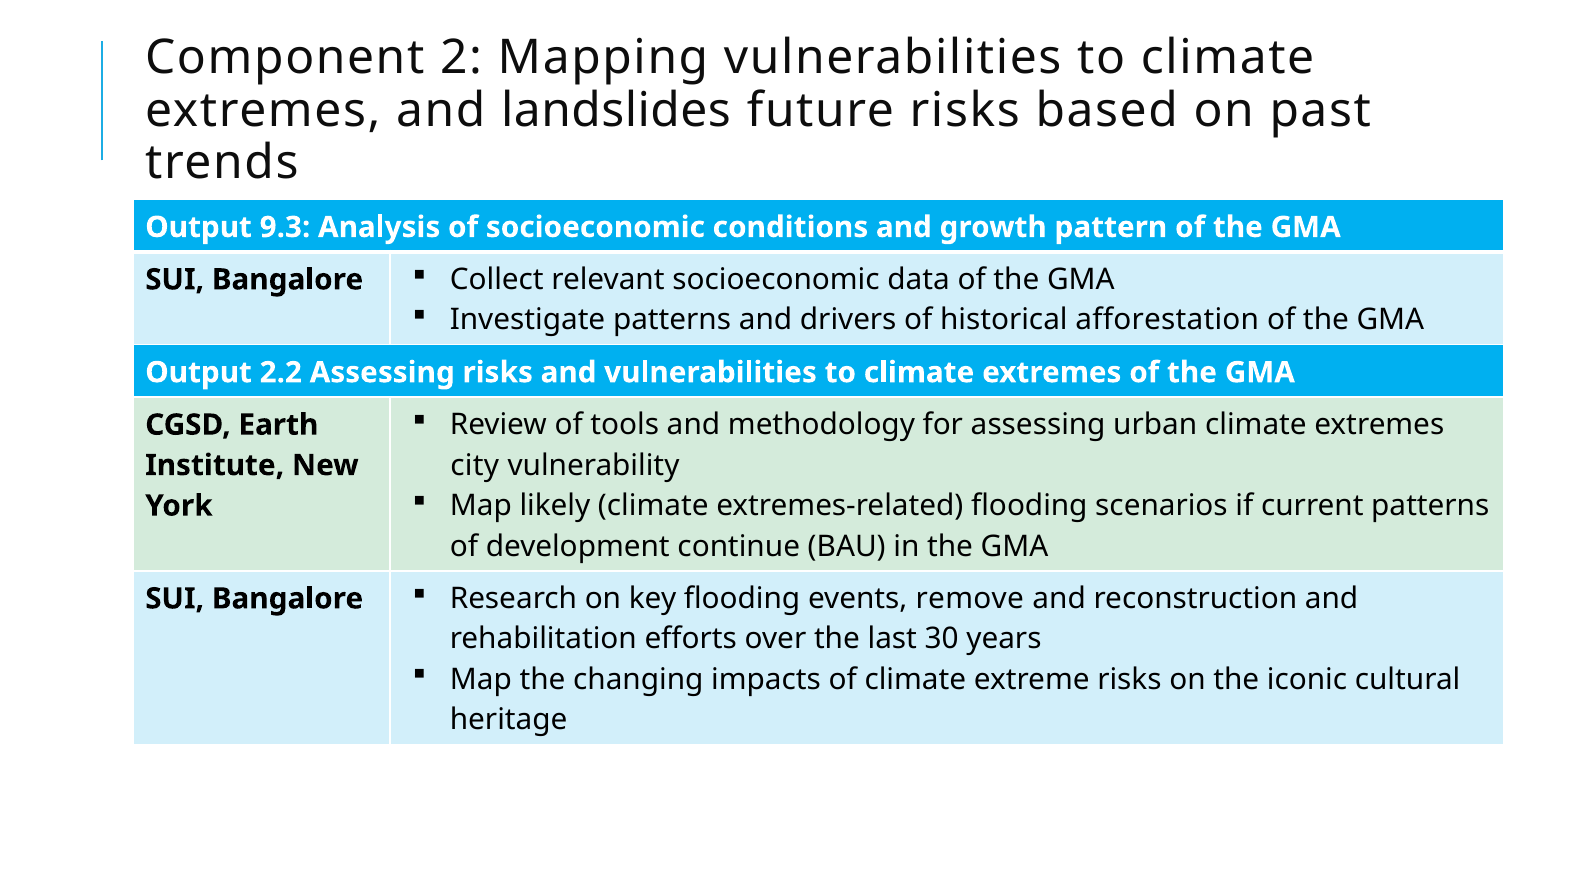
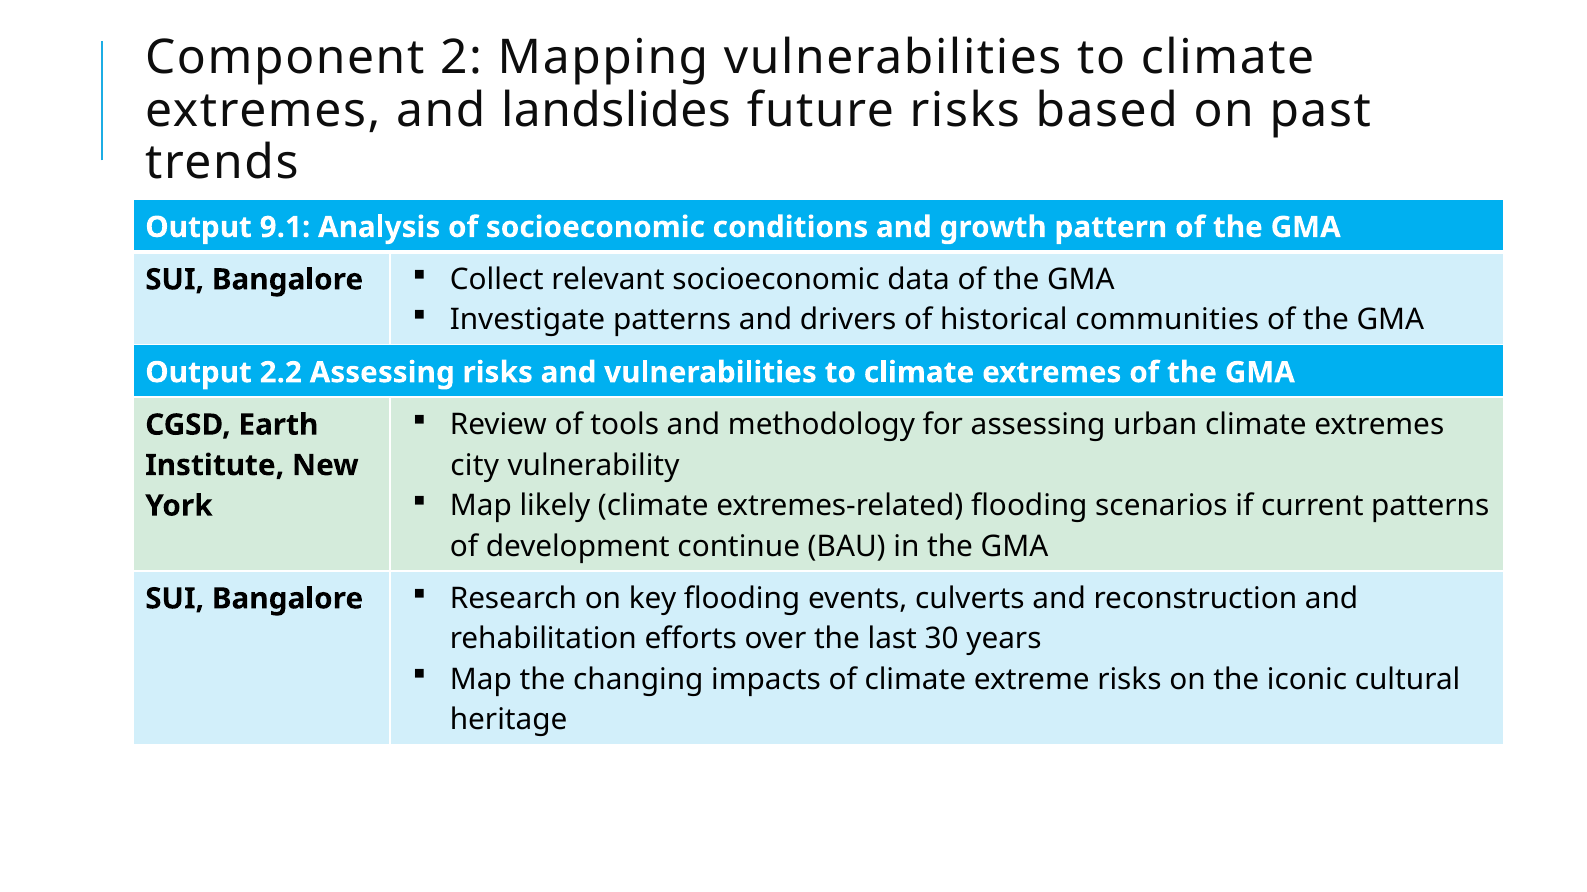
9.3: 9.3 -> 9.1 (285, 227)
afforestation: afforestation -> communities (1167, 320)
remove: remove -> culverts (970, 599)
